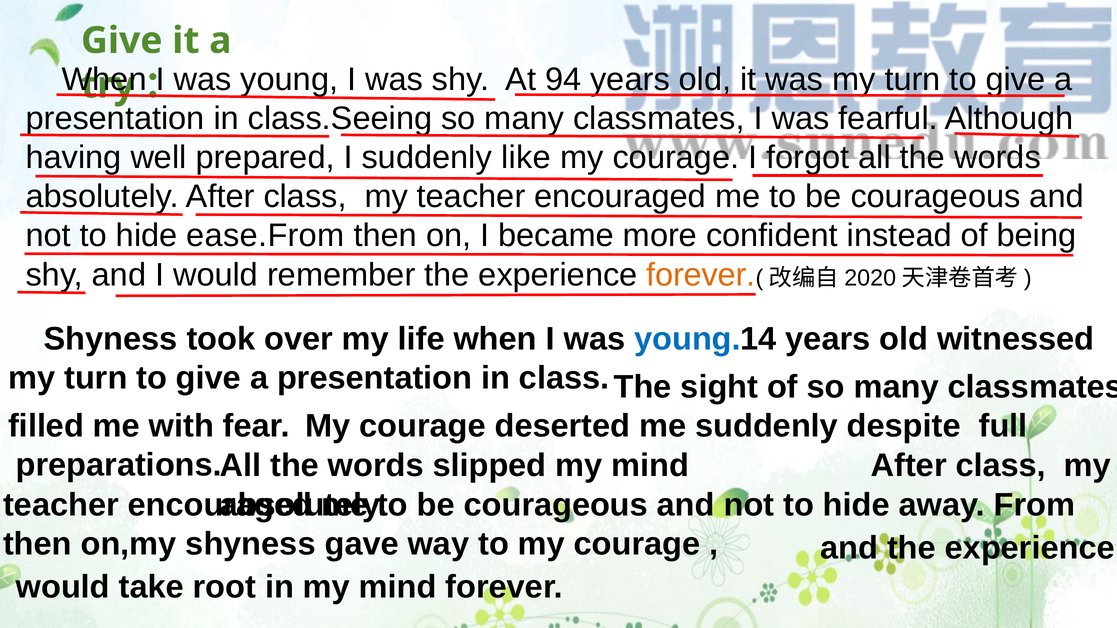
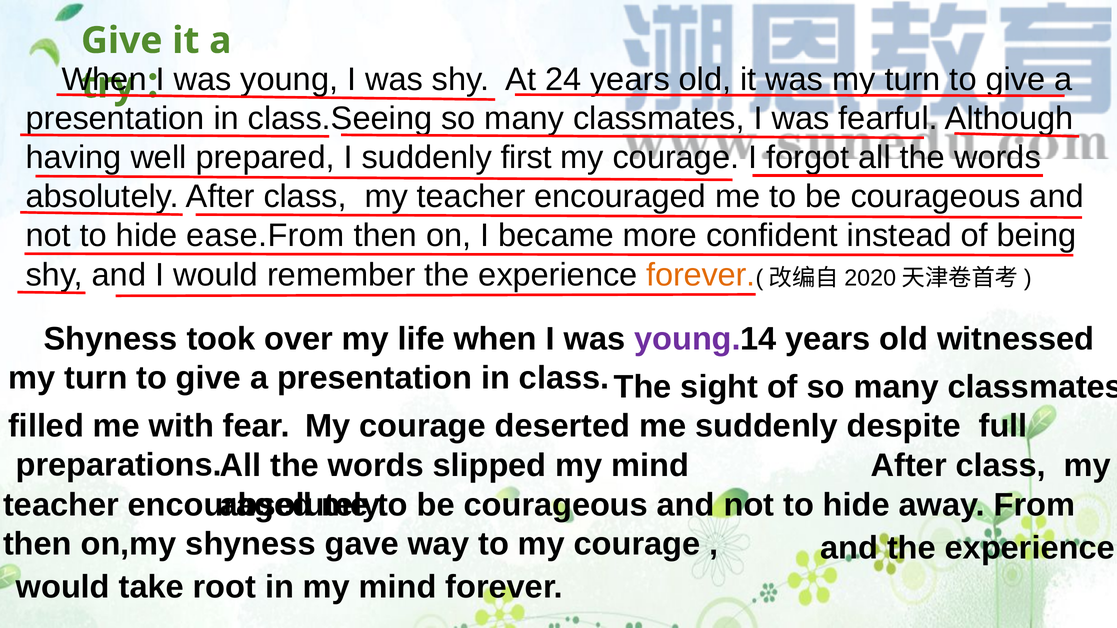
94: 94 -> 24 (563, 79)
like: like -> first (526, 158)
young colour: blue -> purple (688, 339)
